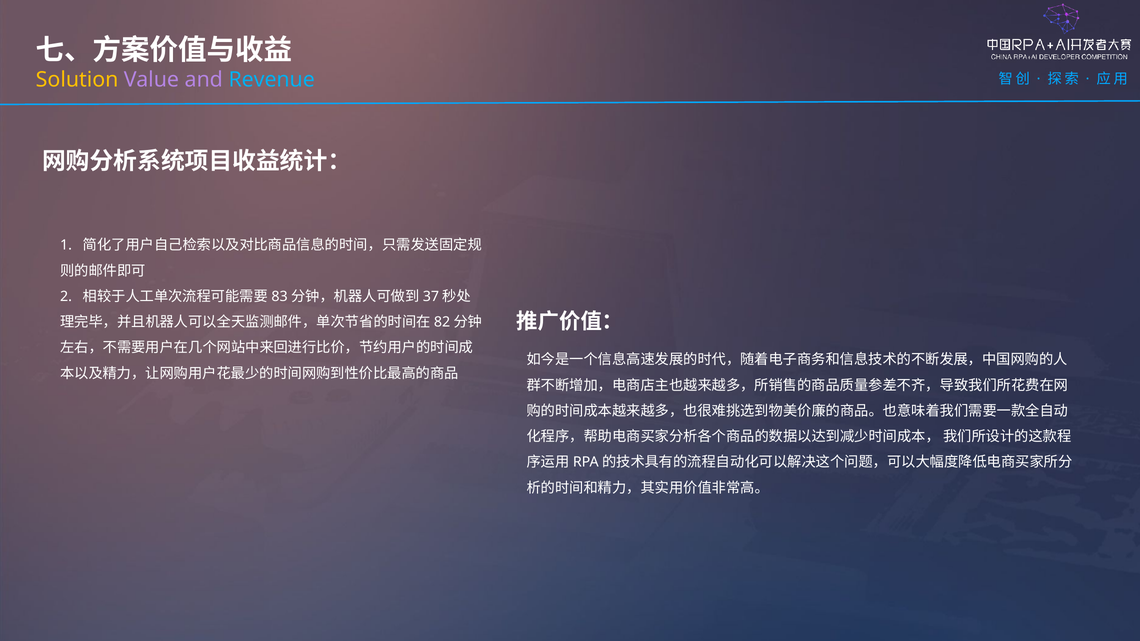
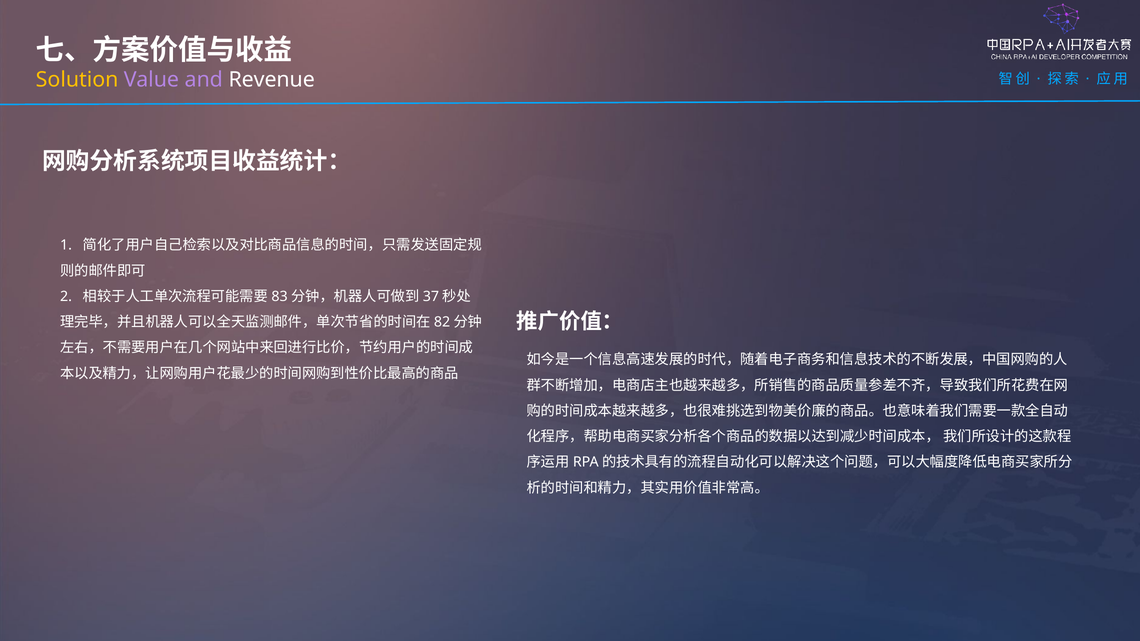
Revenue colour: light blue -> white (272, 80)
